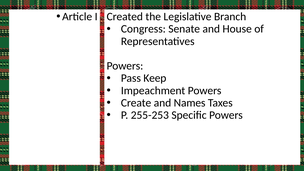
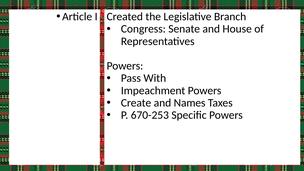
Keep: Keep -> With (155, 78)
255-253: 255-253 -> 670-253 (150, 115)
